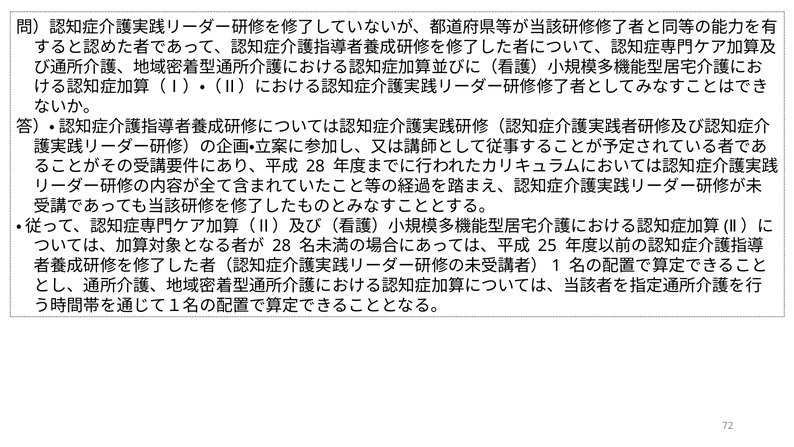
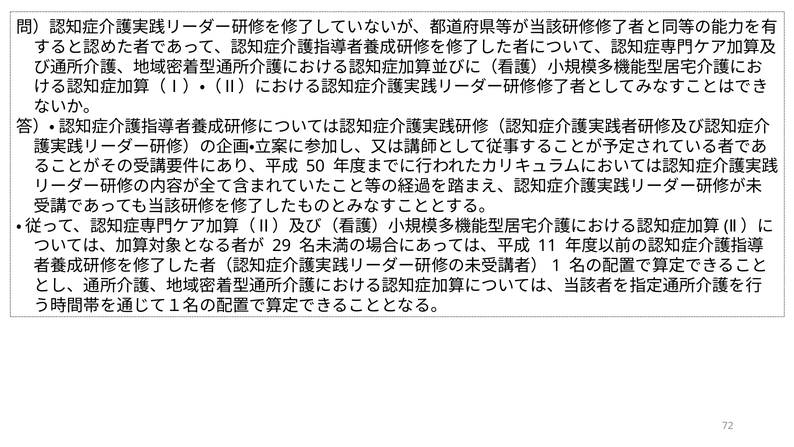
28: 28 -> 50 (315, 166)
28: 28 -> 29 (282, 246)
25: 25 -> 11 (547, 246)
